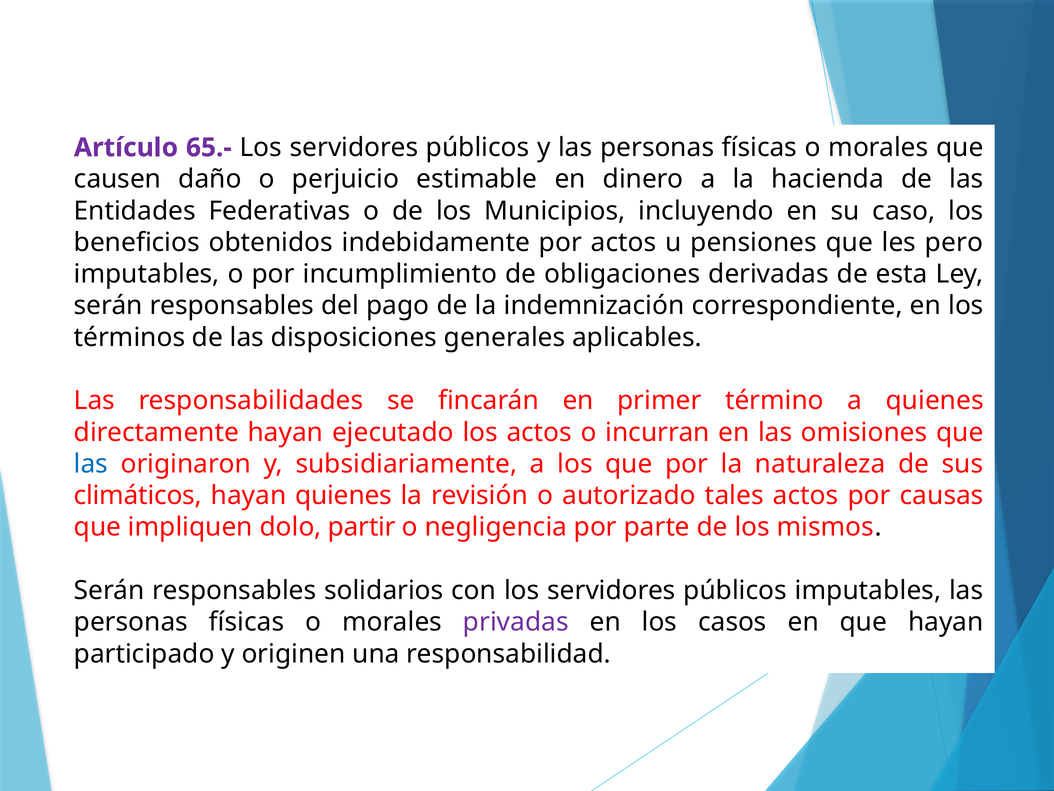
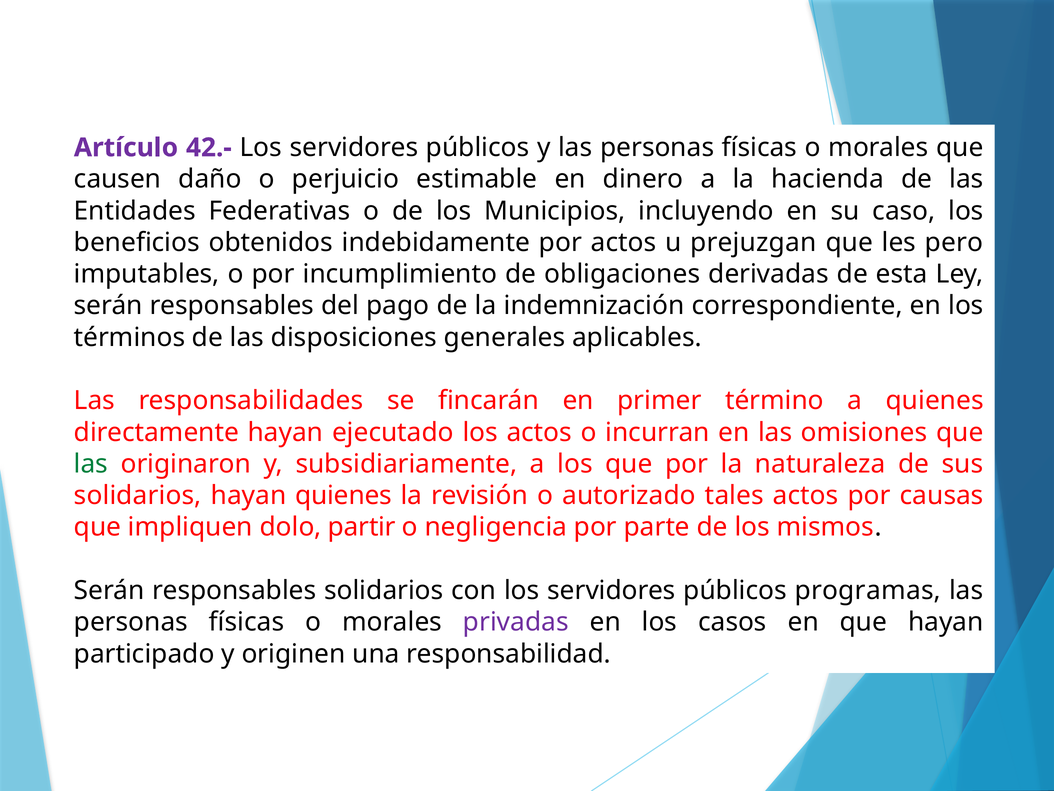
65.-: 65.- -> 42.- (209, 147)
pensiones: pensiones -> prejuzgan (753, 242)
las colour: blue -> green (91, 464)
climáticos: climáticos -> solidarios (138, 495)
públicos imputables: imputables -> programas (868, 590)
